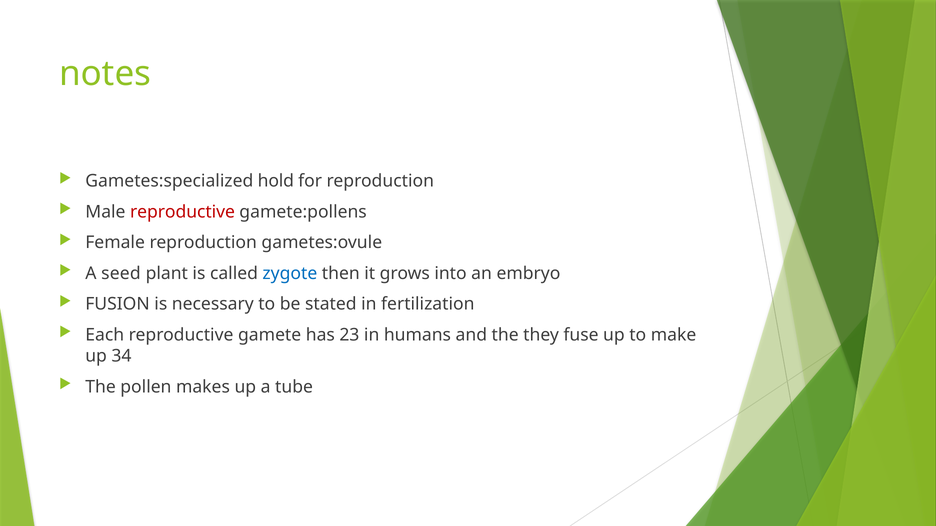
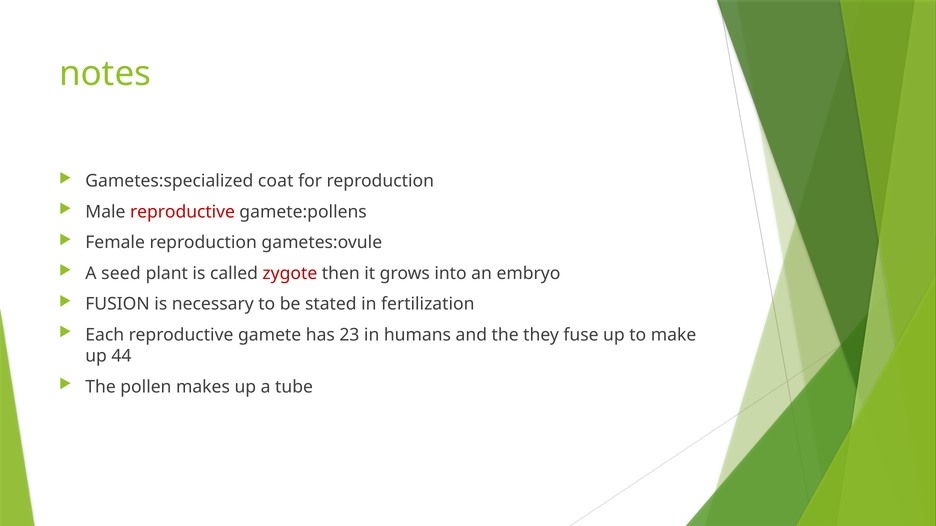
hold: hold -> coat (276, 181)
zygote colour: blue -> red (290, 274)
34: 34 -> 44 (121, 356)
